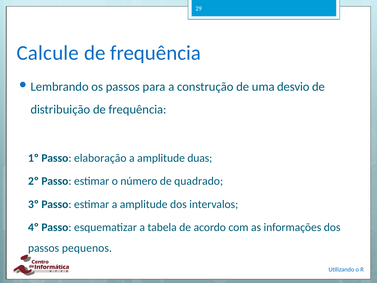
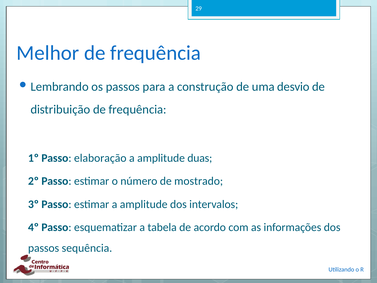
Calcule: Calcule -> Melhor (48, 53)
quadrado: quadrado -> mostrado (199, 181)
pequenos: pequenos -> sequência (87, 248)
